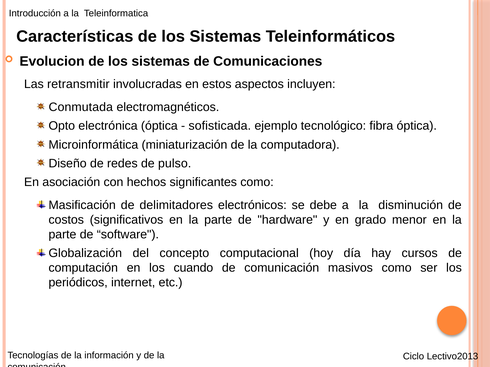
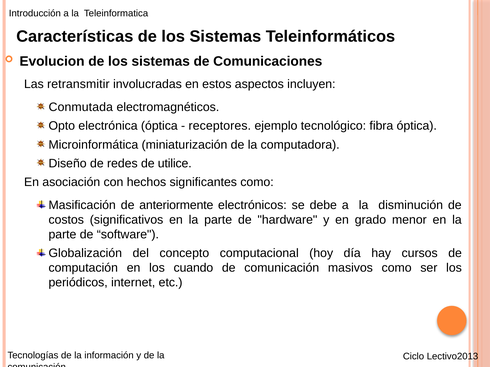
sofisticada: sofisticada -> receptores (220, 126)
pulso: pulso -> utilice (175, 164)
delimitadores: delimitadores -> anteriormente (176, 205)
